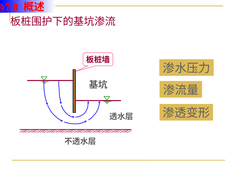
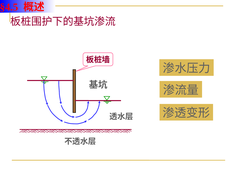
§7.8: §7.8 -> §4.5 (9, 7)
